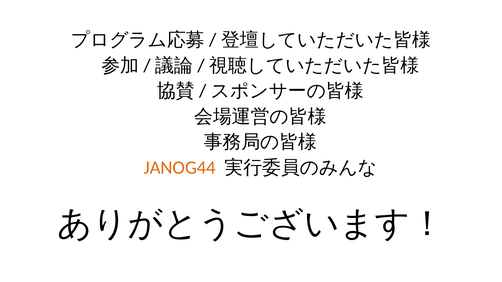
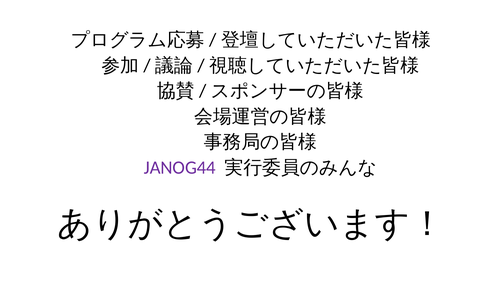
JANOG44 colour: orange -> purple (180, 168)
